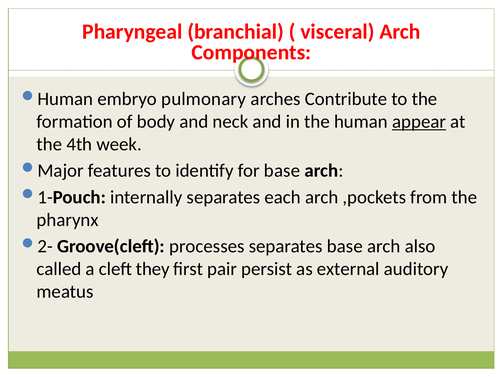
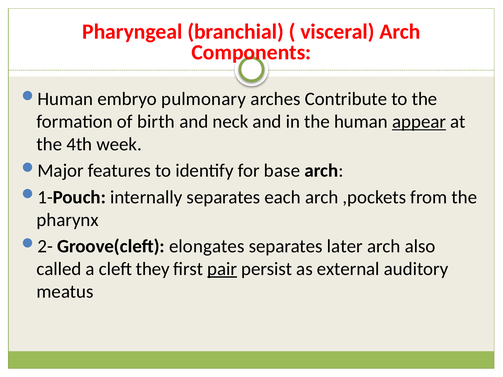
body: body -> birth (156, 122)
processes: processes -> elongates (207, 246)
separates base: base -> later (345, 246)
pair underline: none -> present (222, 269)
